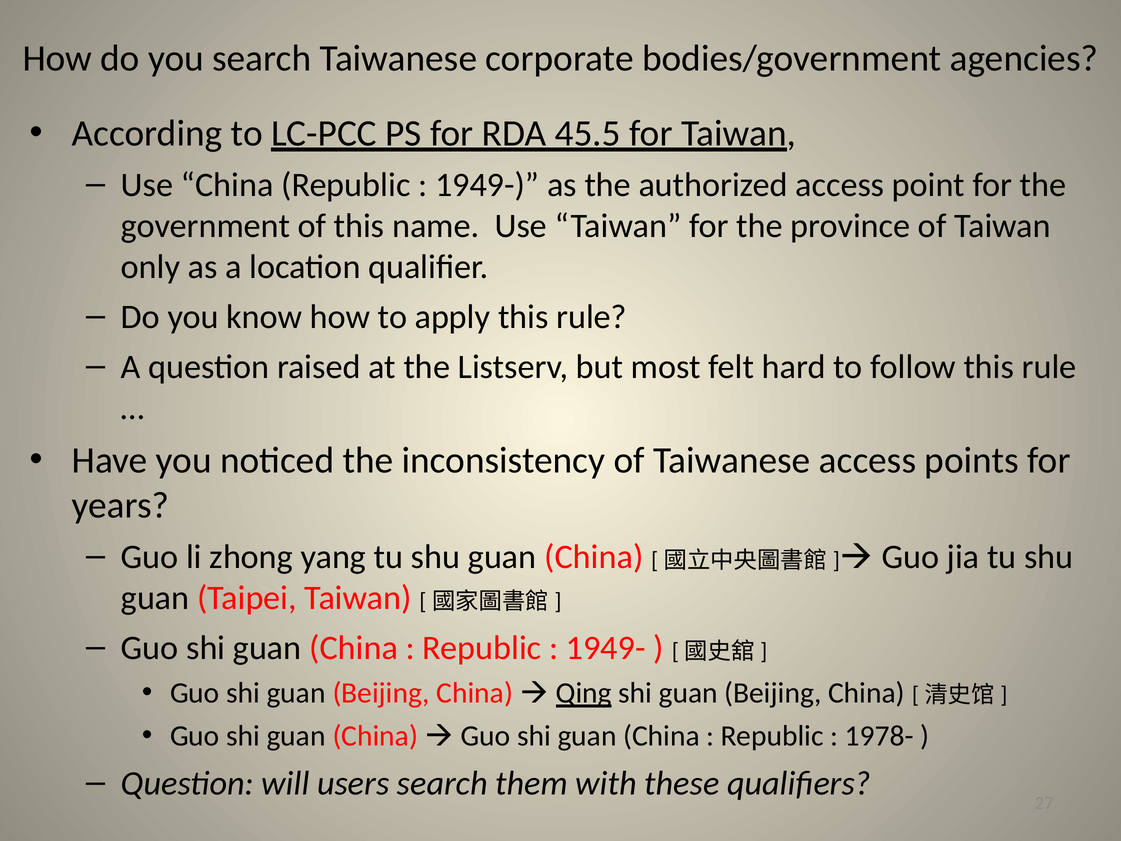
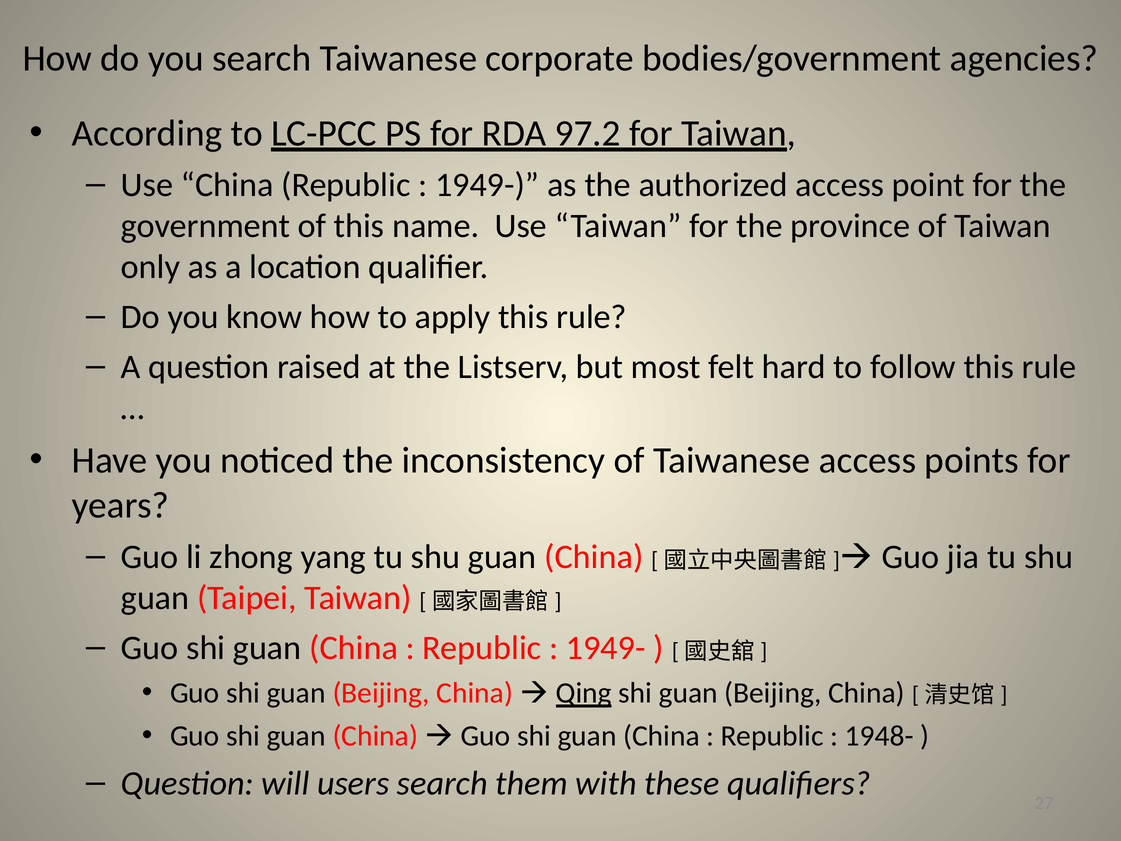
45.5: 45.5 -> 97.2 (588, 133)
1978-: 1978- -> 1948- (879, 736)
